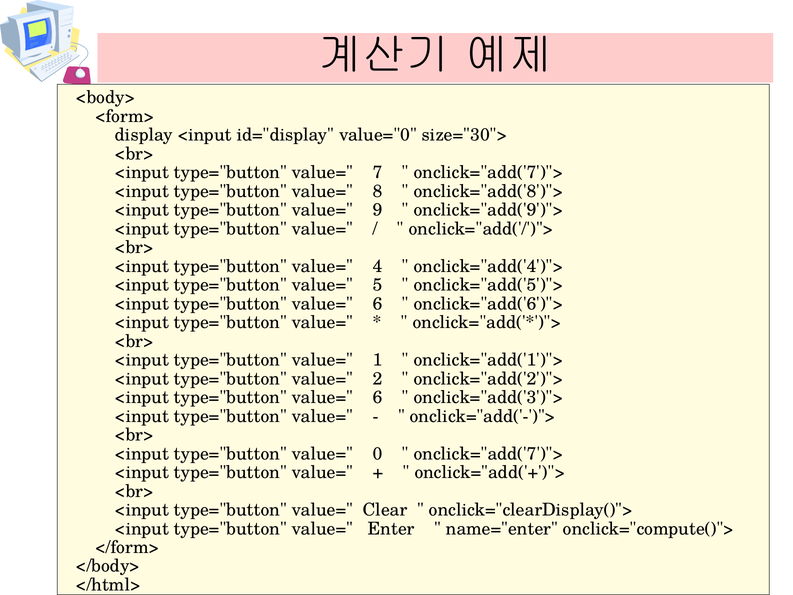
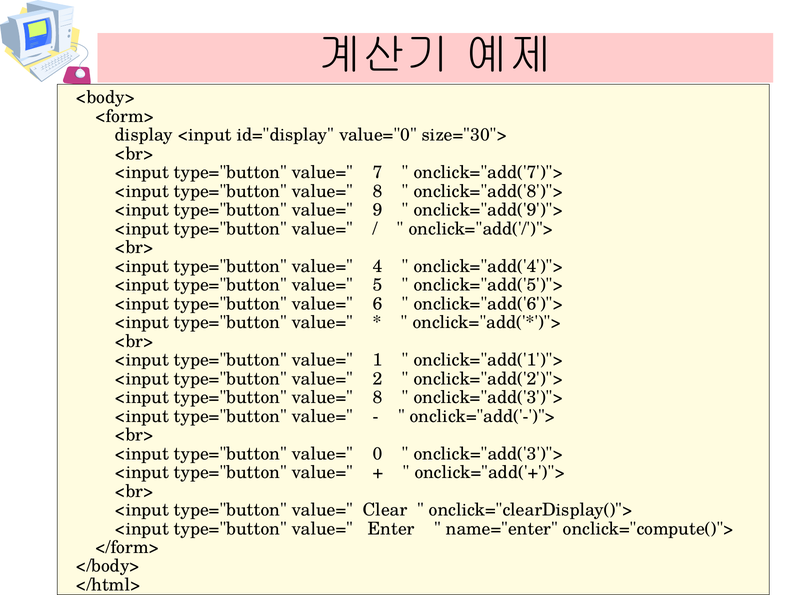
6: 6 -> 8 (377, 397)
onclick="add('7')">: onclick="add('7')"> -> onclick="add('3')"> (489, 454)
